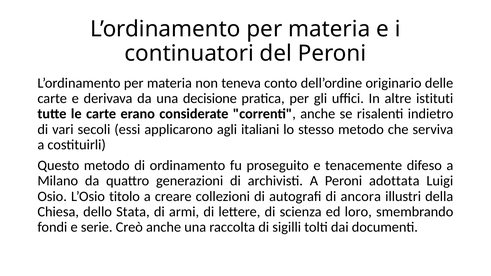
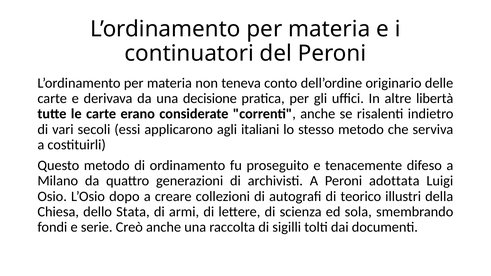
istituti: istituti -> libertà (435, 98)
titolo: titolo -> dopo (124, 196)
ancora: ancora -> teorico (361, 196)
loro: loro -> sola (358, 212)
